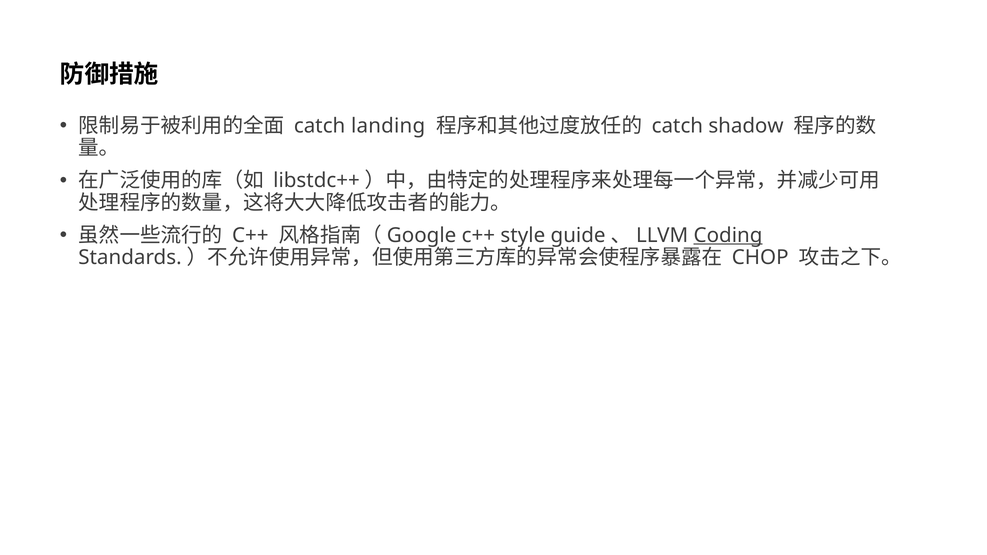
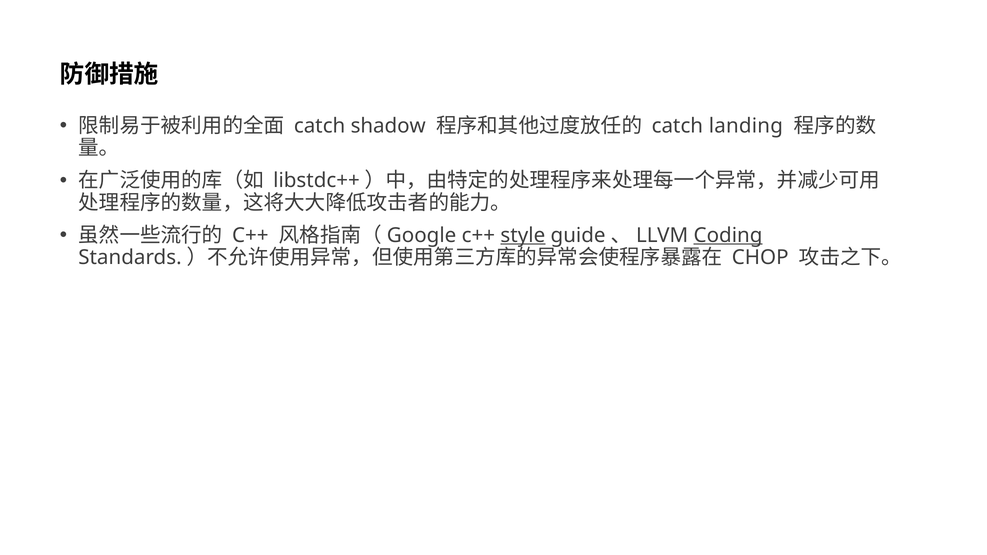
landing: landing -> shadow (388, 126)
shadow: shadow -> landing (746, 126)
style underline: none -> present (523, 235)
